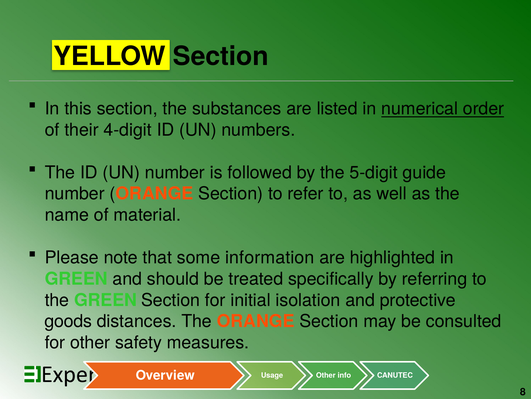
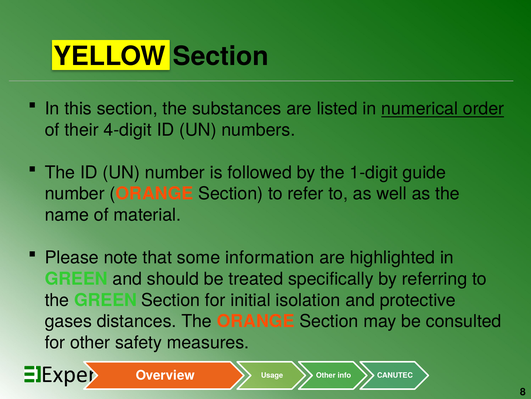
5-digit: 5-digit -> 1-digit (374, 172)
goods: goods -> gases (68, 321)
